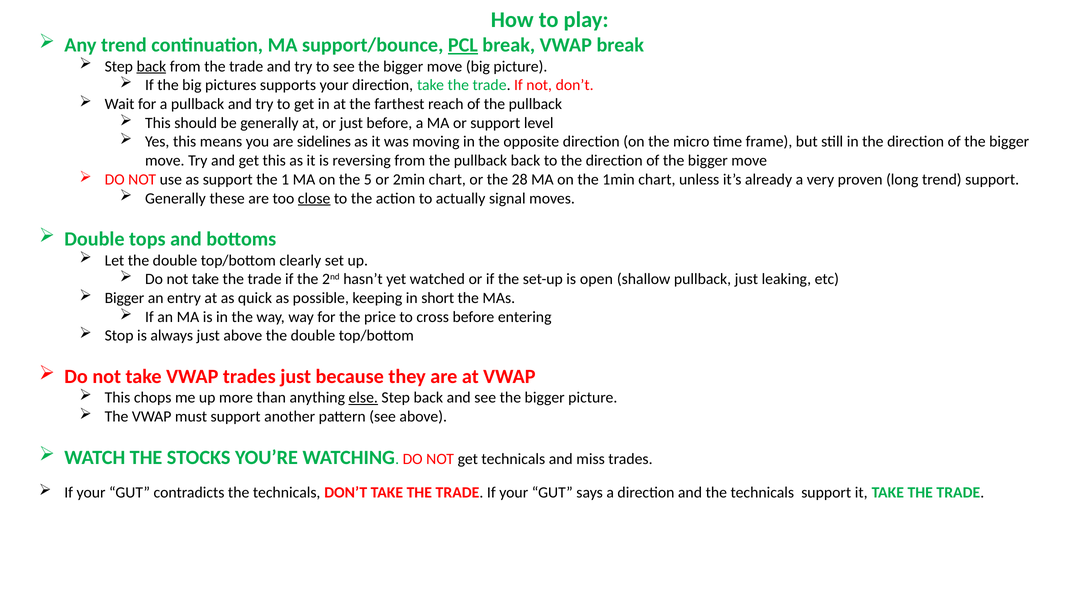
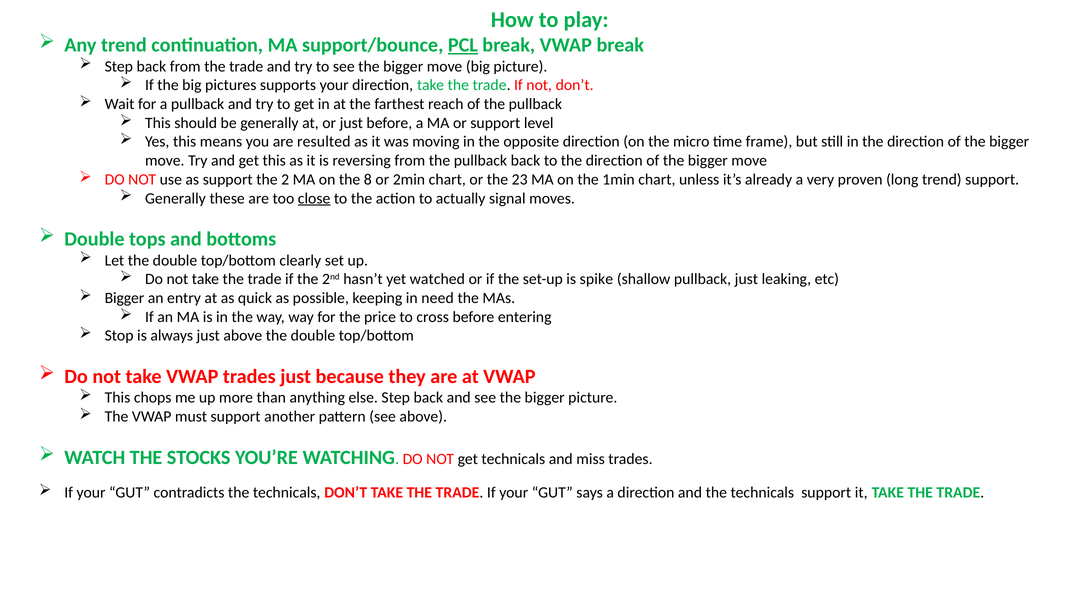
back underline: present -> none (151, 66)
sidelines: sidelines -> resulted (324, 142)
1: 1 -> 2 (285, 179)
5: 5 -> 8 (368, 179)
28: 28 -> 23 (520, 179)
open: open -> spike (596, 279)
short: short -> need (438, 298)
else underline: present -> none (363, 398)
